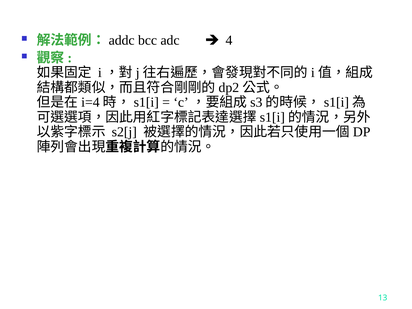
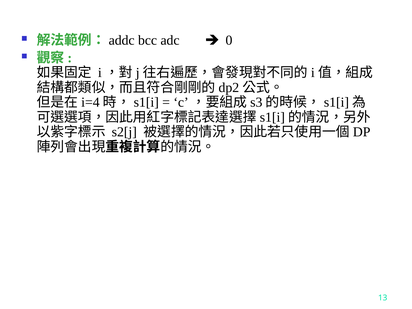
4: 4 -> 0 (229, 40)
